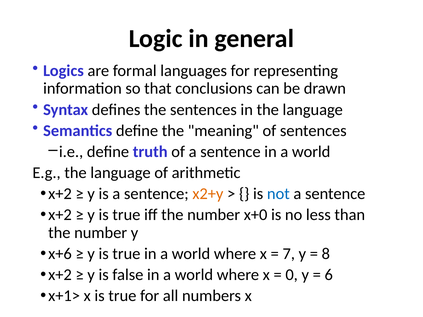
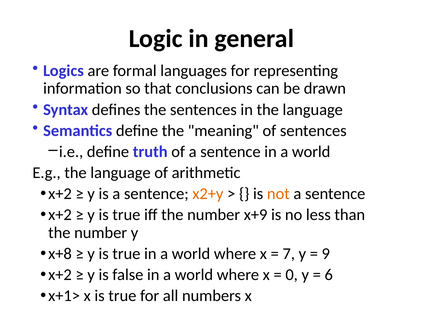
not colour: blue -> orange (278, 194)
x+0: x+0 -> x+9 (256, 215)
x+6: x+6 -> x+8 (60, 254)
8: 8 -> 9 (326, 254)
